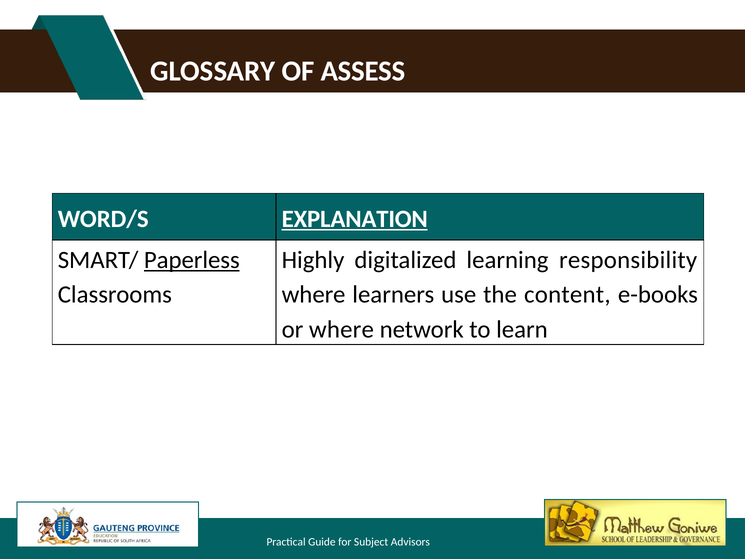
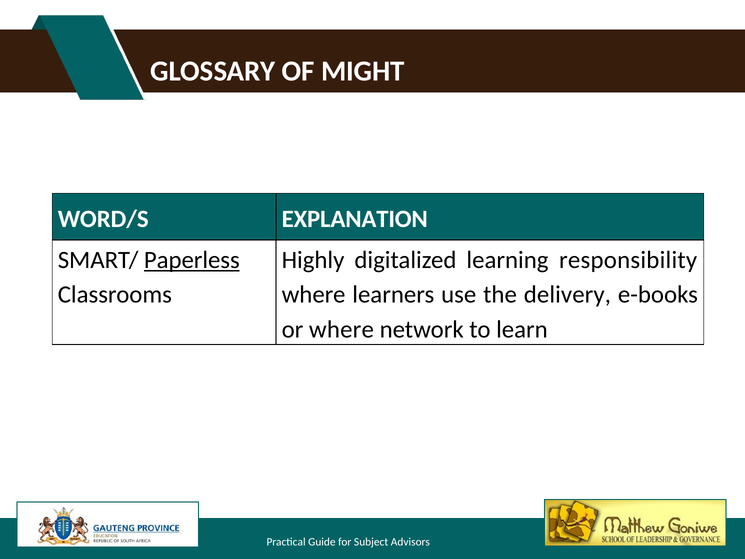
ASSESS: ASSESS -> MIGHT (363, 71)
EXPLANATION underline: present -> none (355, 219)
content: content -> delivery (567, 295)
